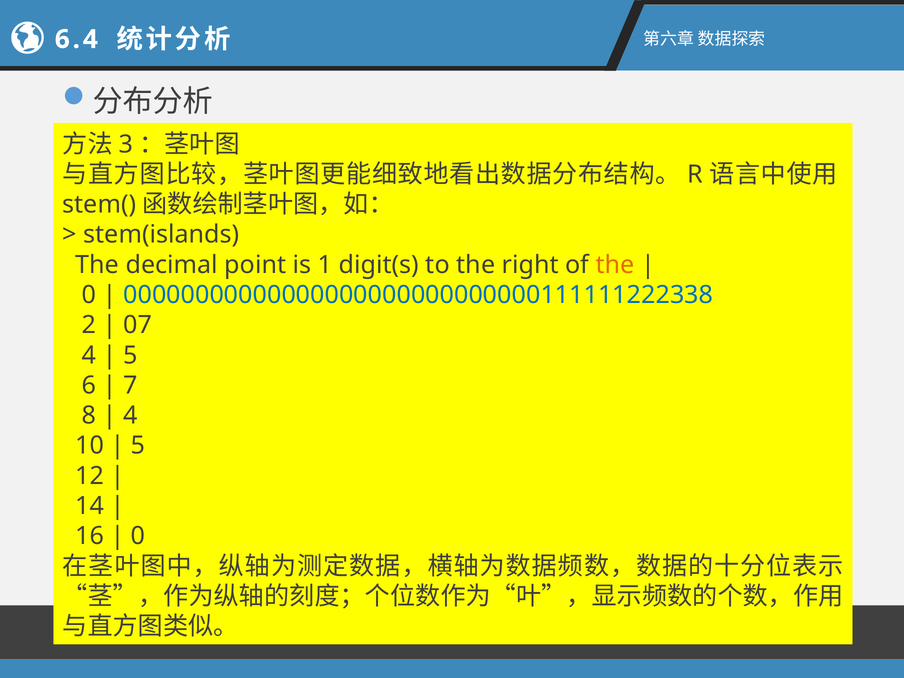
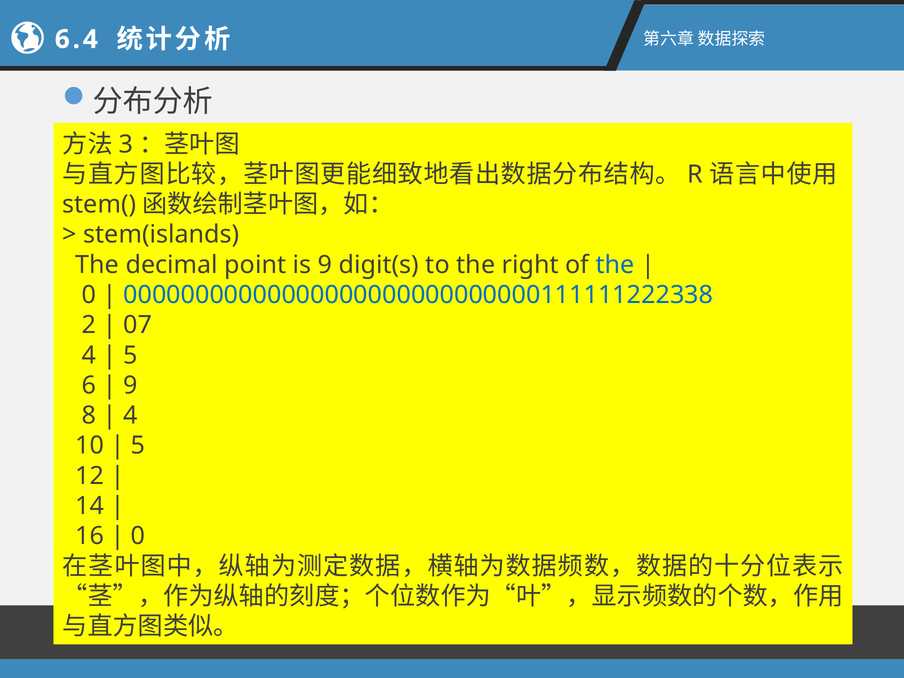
is 1: 1 -> 9 (325, 265)
the colour: orange -> blue (615, 265)
7: 7 -> 9 (130, 385)
